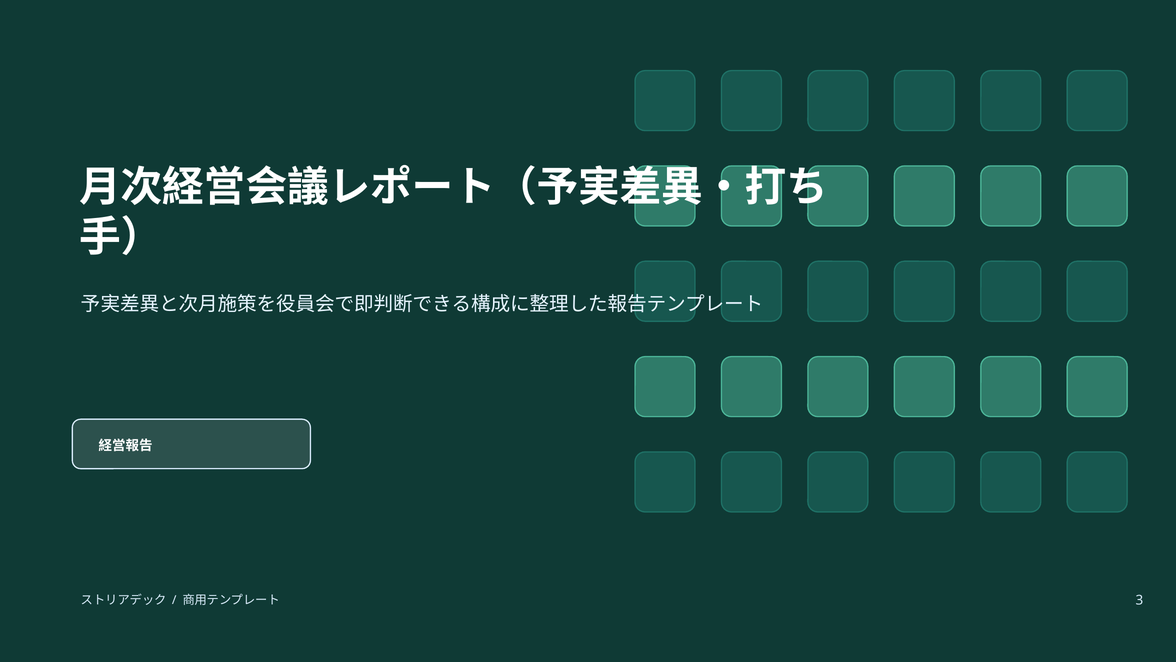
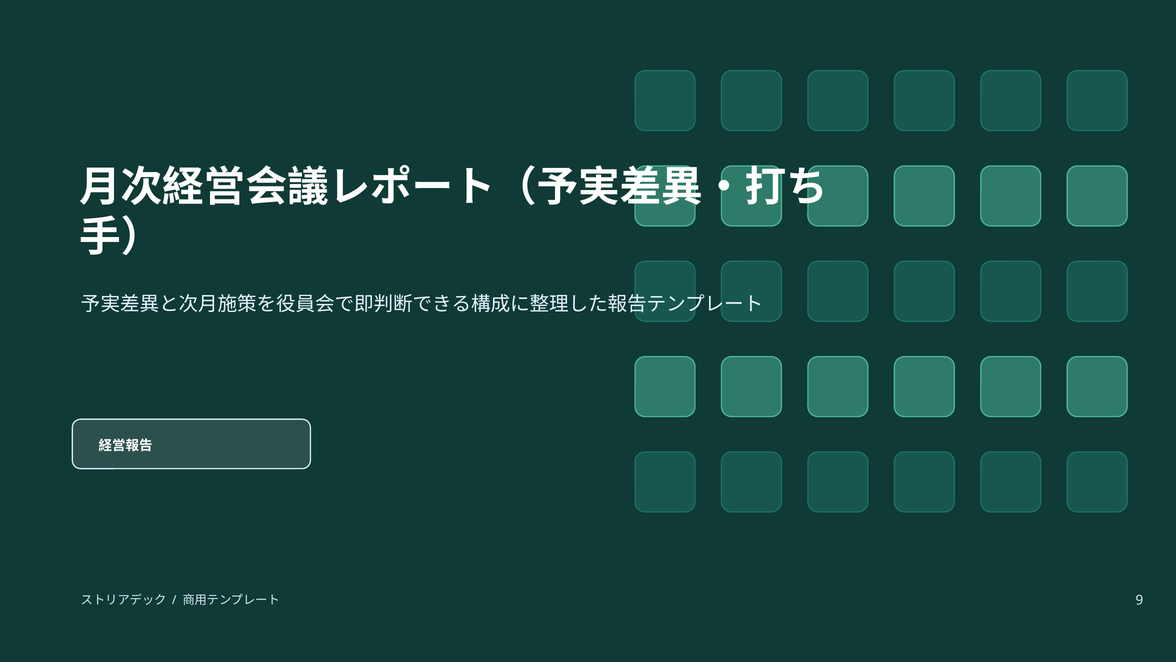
3: 3 -> 9 (1139, 600)
